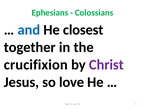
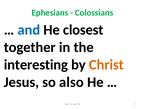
crucifixion: crucifixion -> interesting (36, 65)
Christ colour: purple -> orange (106, 65)
love: love -> also (71, 82)
